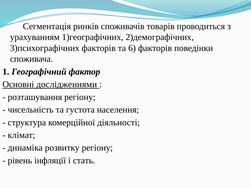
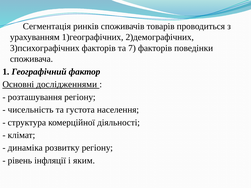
6: 6 -> 7 (132, 48)
стать: стать -> яким (84, 161)
